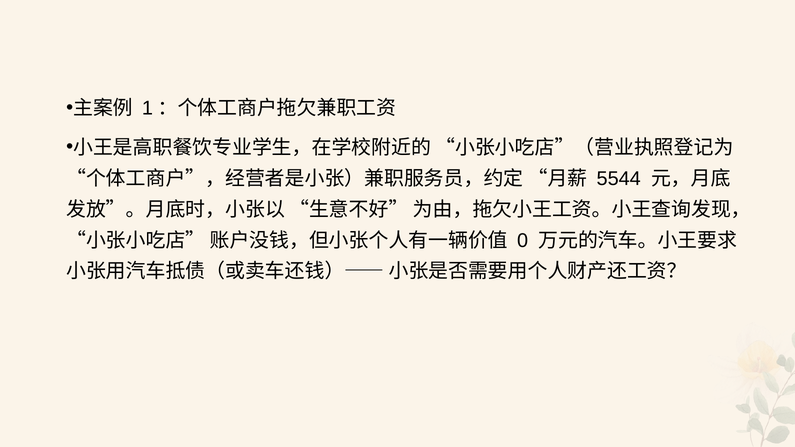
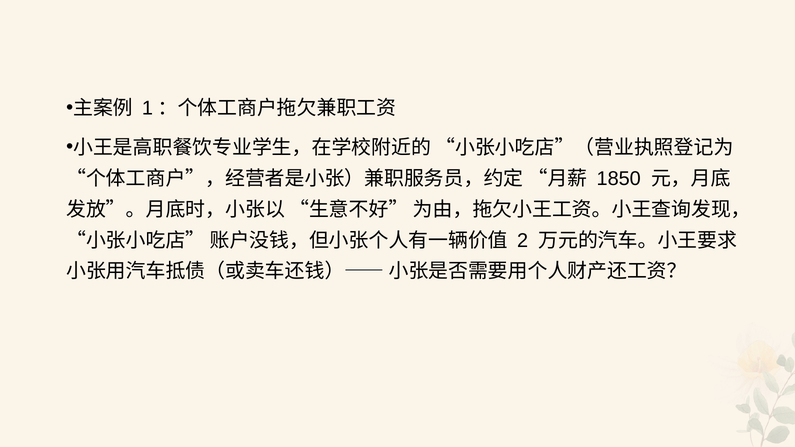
5544: 5544 -> 1850 (619, 179)
0: 0 -> 2 (523, 241)
